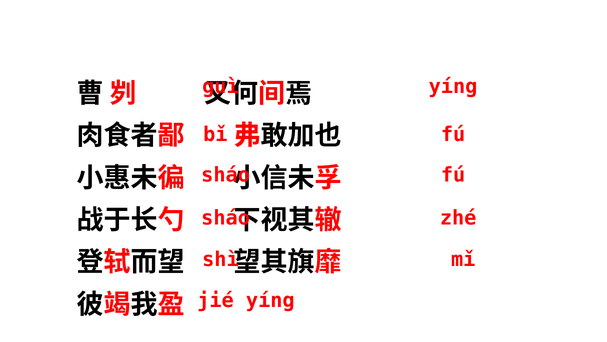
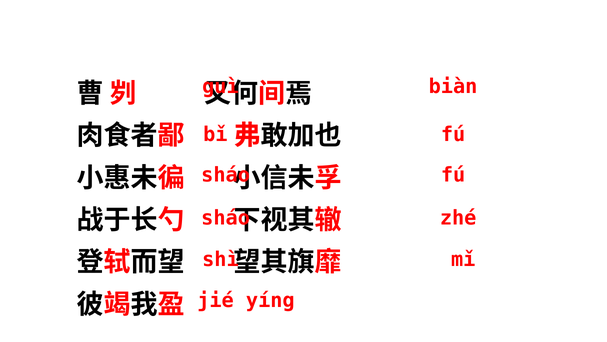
yíng: yíng -> biàn (453, 87)
